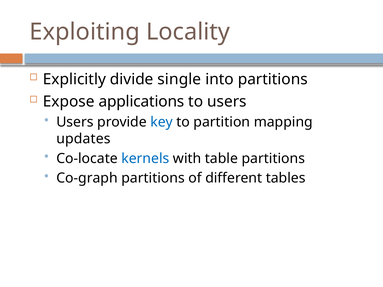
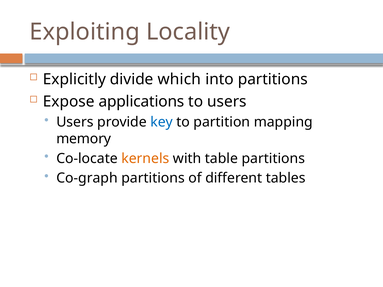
single: single -> which (179, 79)
updates: updates -> memory (84, 139)
kernels colour: blue -> orange (145, 159)
